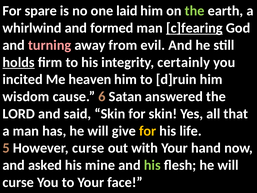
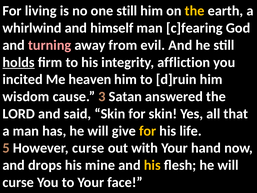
spare: spare -> living (41, 11)
one laid: laid -> still (127, 11)
the colour: light green -> yellow (195, 11)
formed: formed -> himself (112, 28)
c]fearing underline: present -> none (194, 28)
certainly: certainly -> affliction (184, 62)
6: 6 -> 3 (102, 96)
asked: asked -> drops (45, 165)
his colour: light green -> yellow (152, 165)
